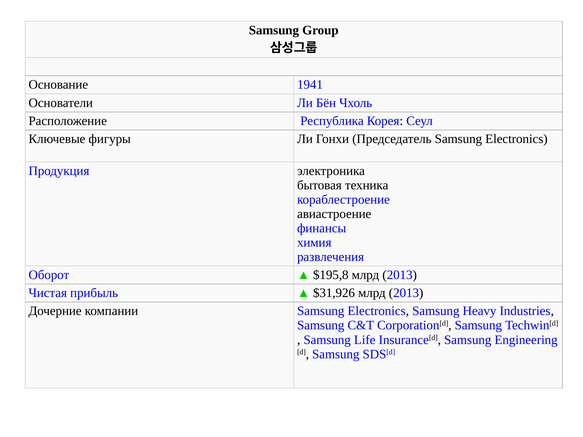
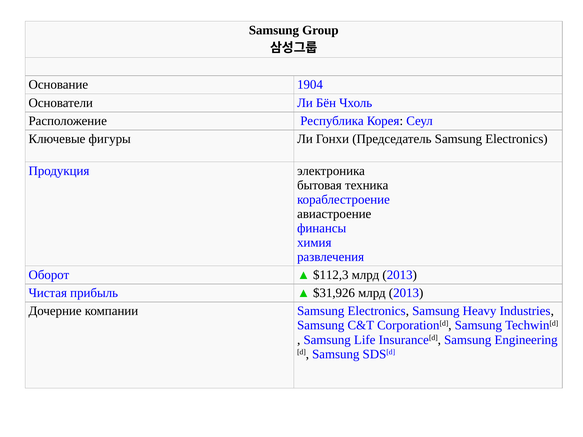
1941: 1941 -> 1904 (310, 85)
$195,8: $195,8 -> $112,3 (331, 275)
